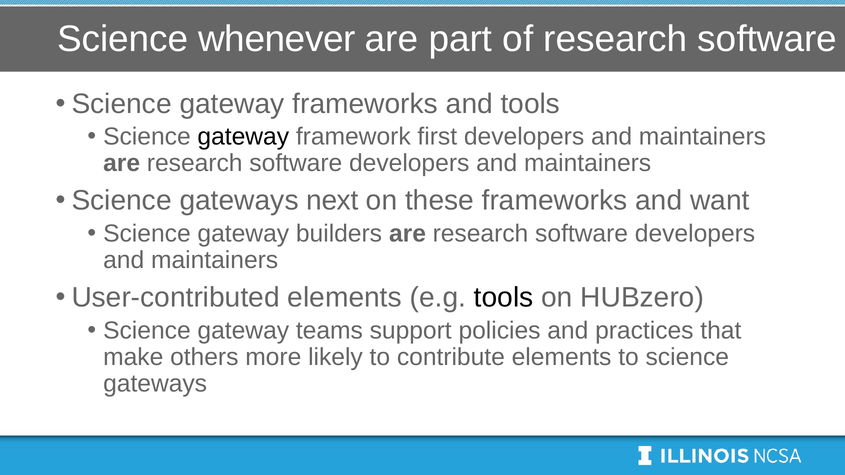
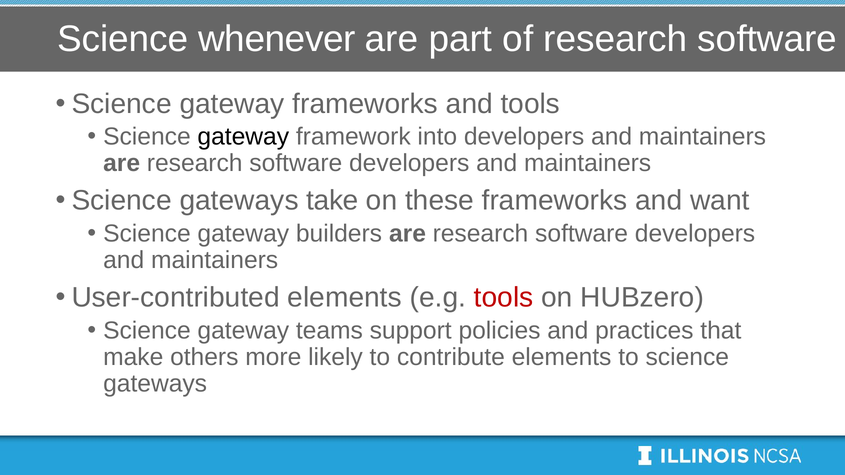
first: first -> into (437, 137)
next: next -> take (332, 201)
tools colour: black -> red (504, 298)
